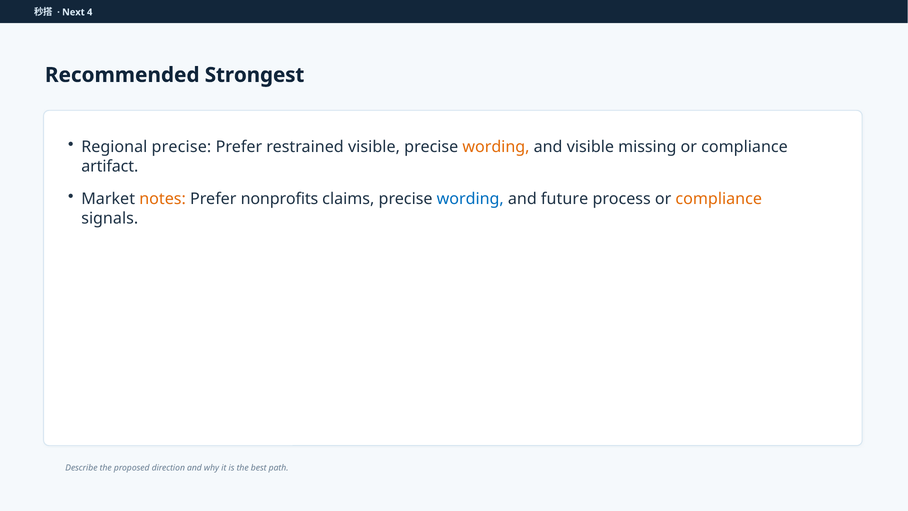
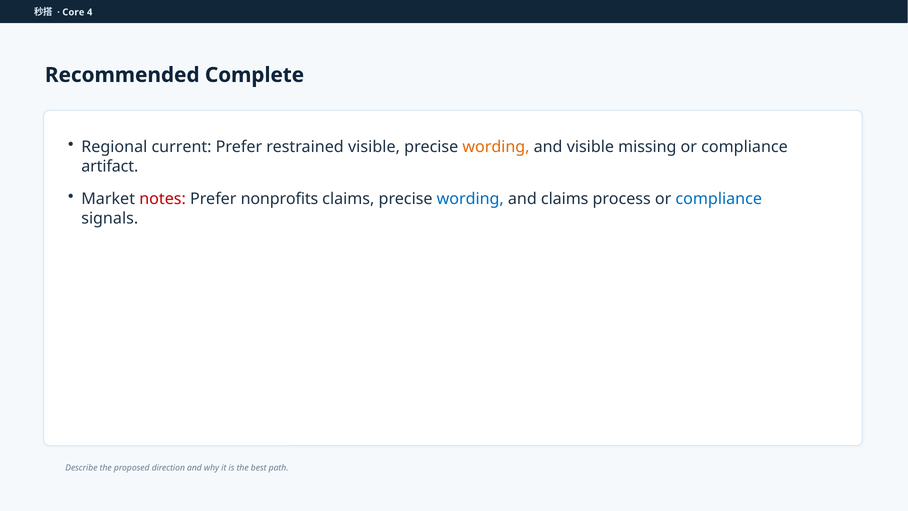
Next: Next -> Core (73, 12)
Strongest: Strongest -> Complete (254, 75)
Regional precise: precise -> current (182, 147)
notes colour: orange -> red (163, 199)
and future: future -> claims (565, 199)
compliance colour: orange -> blue (719, 199)
